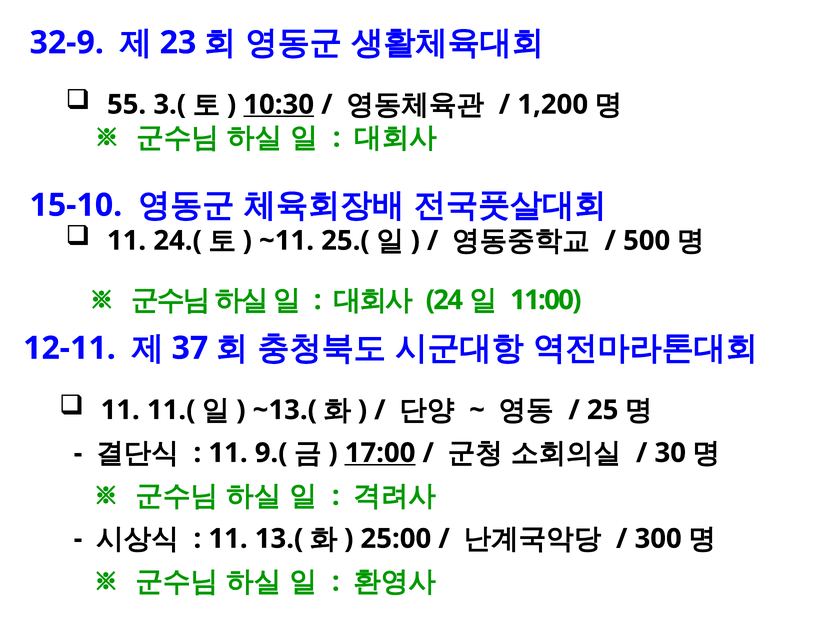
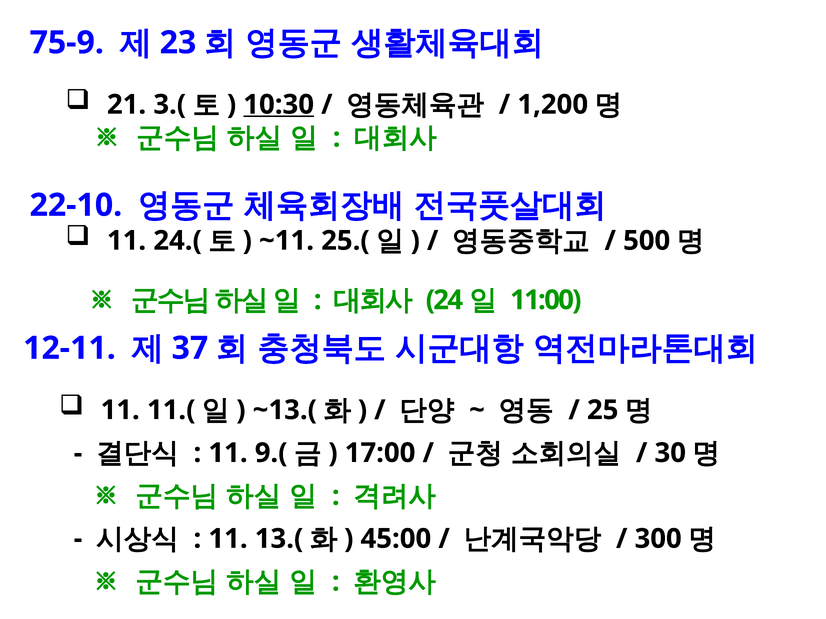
32-9: 32-9 -> 75-9 (67, 43)
55: 55 -> 21 (127, 105)
15-10: 15-10 -> 22-10 (76, 205)
17:00 underline: present -> none (380, 453)
25:00: 25:00 -> 45:00 (396, 539)
